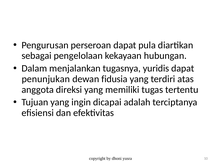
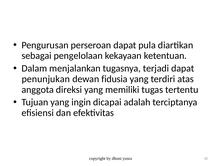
hubungan: hubungan -> ketentuan (165, 56)
yuridis: yuridis -> terjadi (156, 68)
